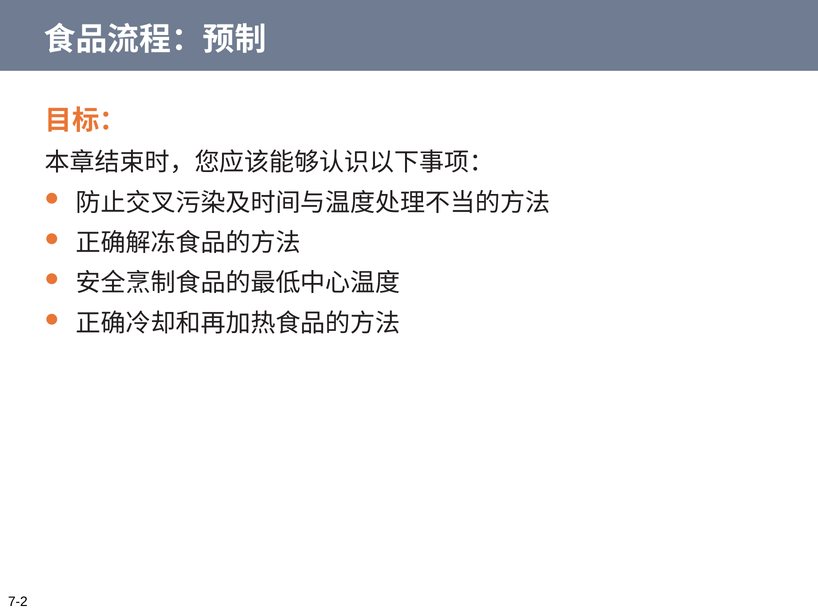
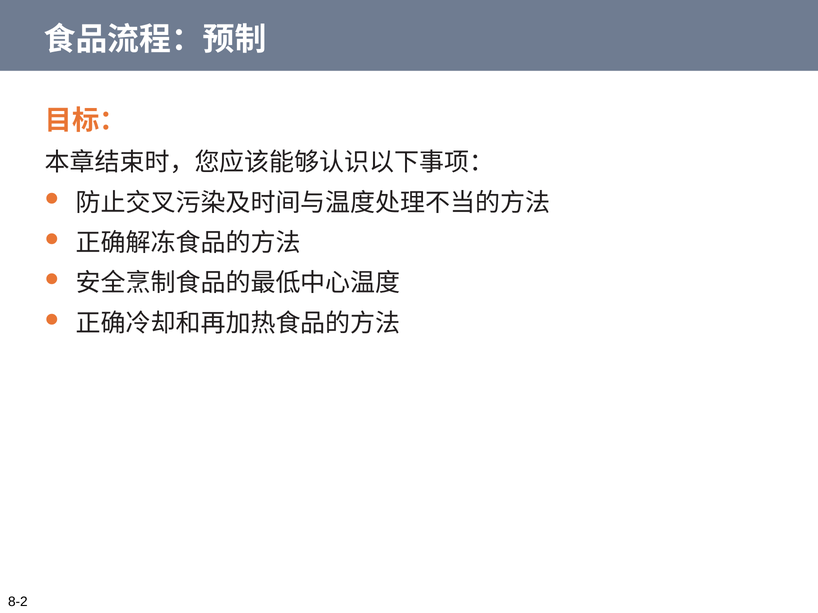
7-2: 7-2 -> 8-2 (18, 602)
